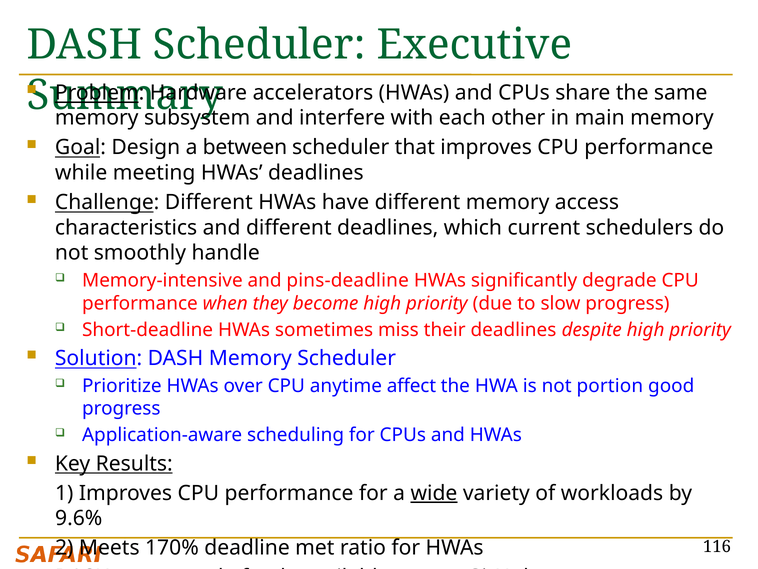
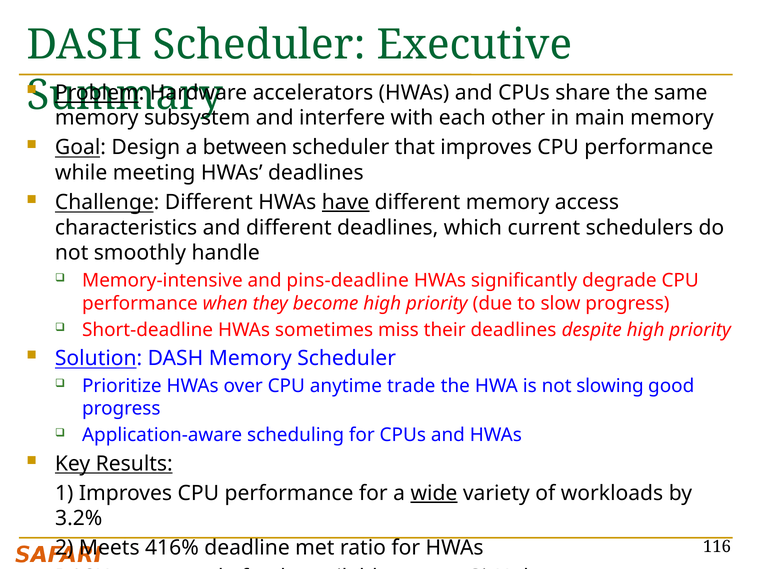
have underline: none -> present (346, 202)
affect: affect -> trade (411, 386)
portion: portion -> slowing (610, 386)
9.6%: 9.6% -> 3.2% (79, 518)
170%: 170% -> 416% (172, 547)
